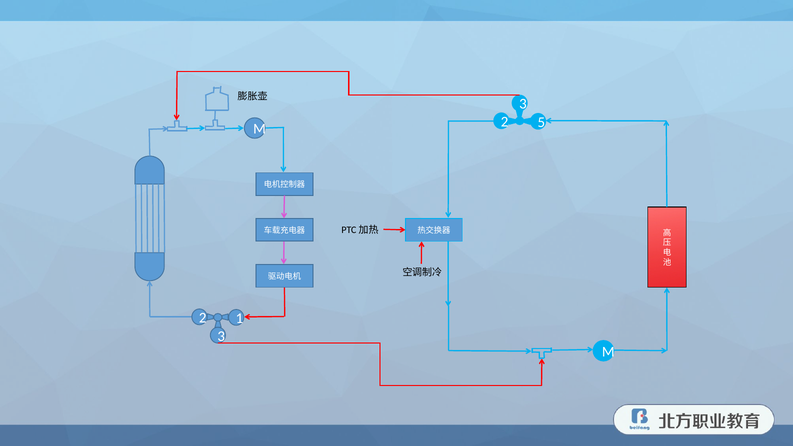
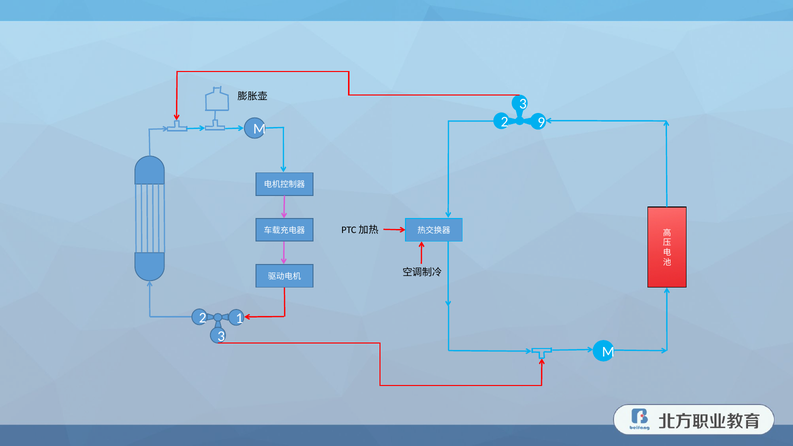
5: 5 -> 9 (541, 122)
